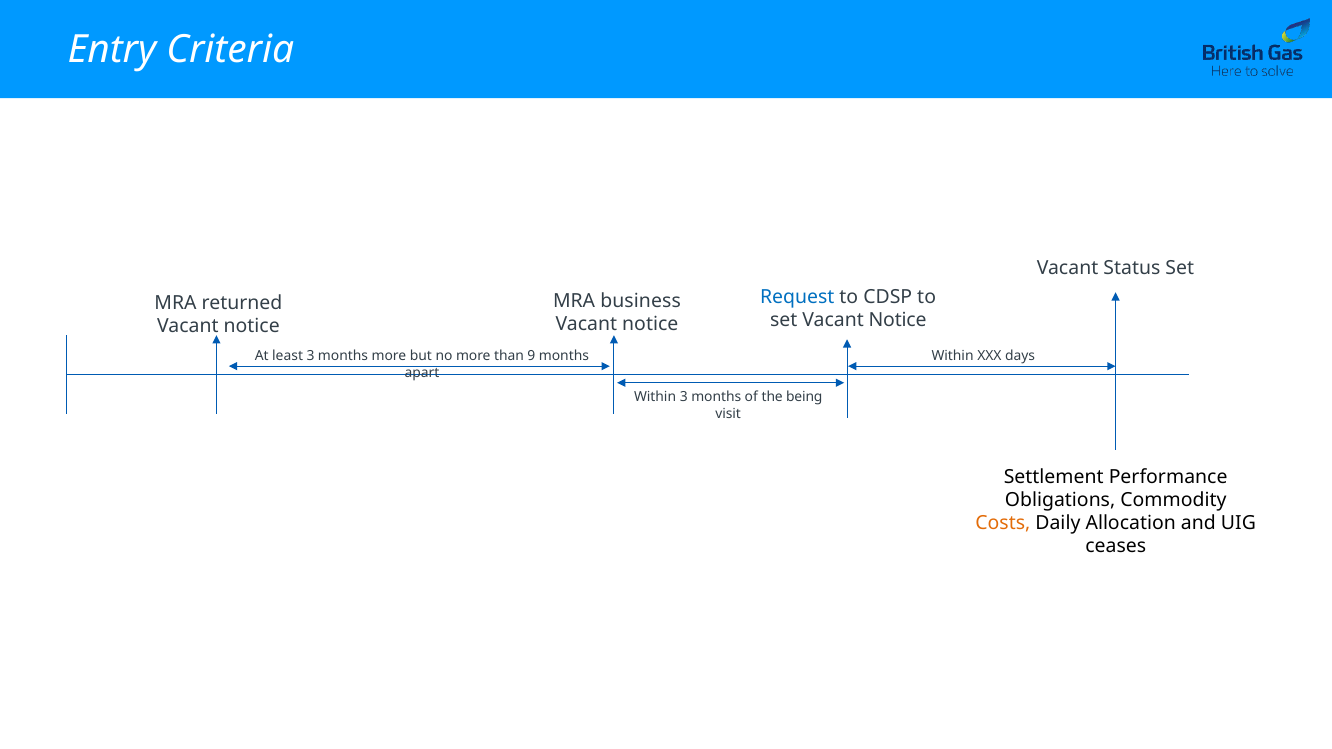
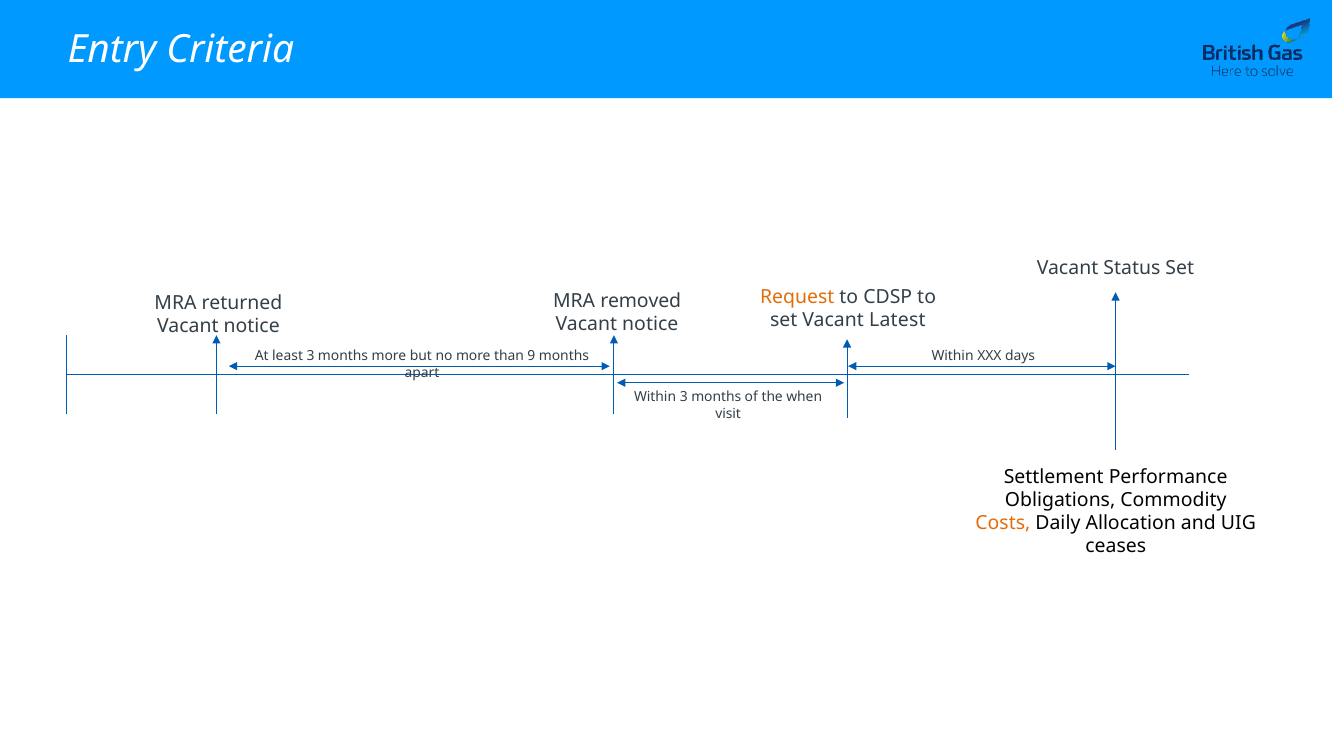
Request colour: blue -> orange (797, 297)
business: business -> removed (641, 301)
set Vacant Notice: Notice -> Latest (897, 320)
being: being -> when (804, 397)
